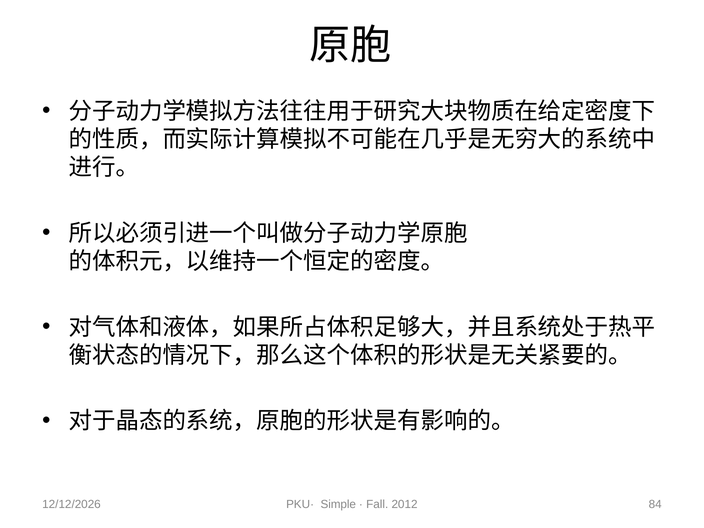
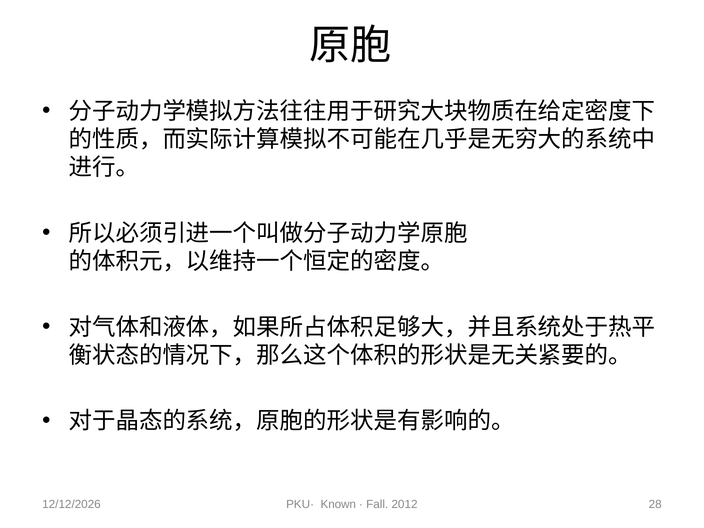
Simple: Simple -> Known (338, 504)
84: 84 -> 28 (655, 504)
